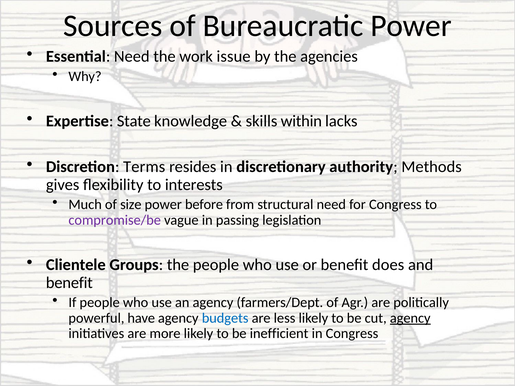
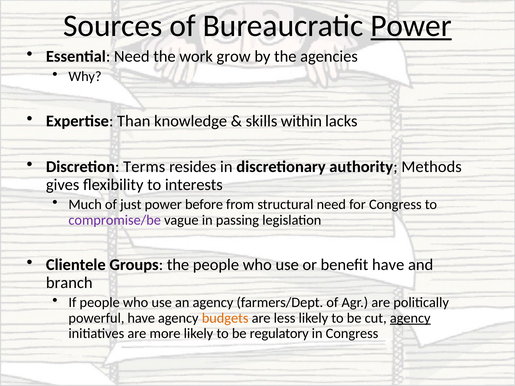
Power underline: none -> present (411, 26)
issue: issue -> grow (234, 57)
State: State -> Than (134, 121)
size: size -> just (131, 205)
benefit does: does -> have (388, 265)
benefit: benefit -> branch (69, 283)
budgets colour: blue -> orange (225, 318)
inefficient: inefficient -> regulatory (279, 334)
